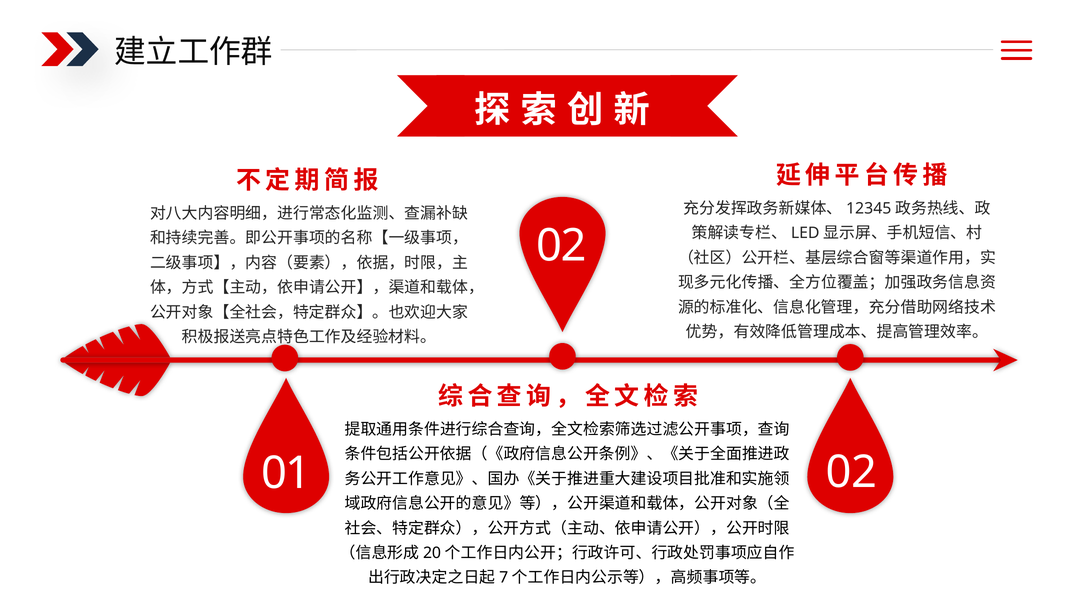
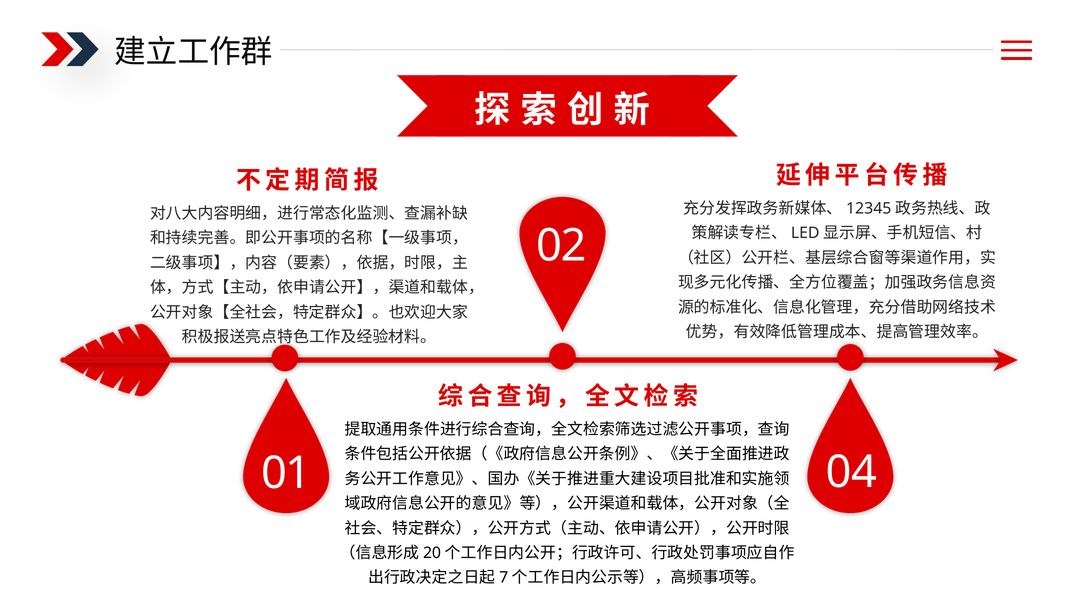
01 02: 02 -> 04 (852, 472)
